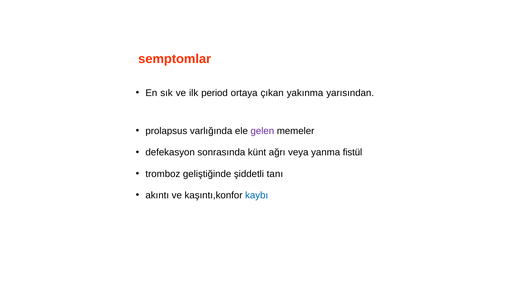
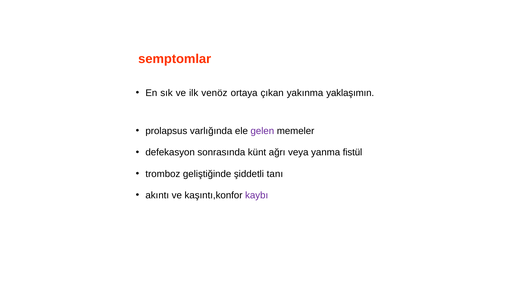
period: period -> venöz (214, 93)
yarısından: yarısından -> yaklaşımın (350, 93)
kaybı colour: blue -> purple (257, 196)
